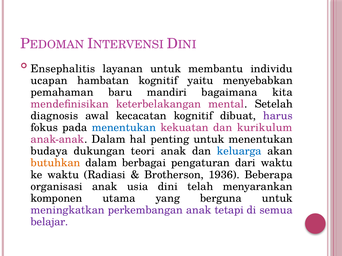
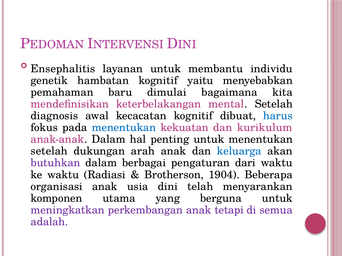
ucapan: ucapan -> genetik (49, 81)
mandiri: mandiri -> dimulai (167, 92)
harus colour: purple -> blue (278, 116)
budaya: budaya -> setelah (49, 151)
teori: teori -> arah (143, 151)
butuhkan colour: orange -> purple (55, 163)
1936: 1936 -> 1904 (224, 175)
belajar: belajar -> adalah (49, 222)
